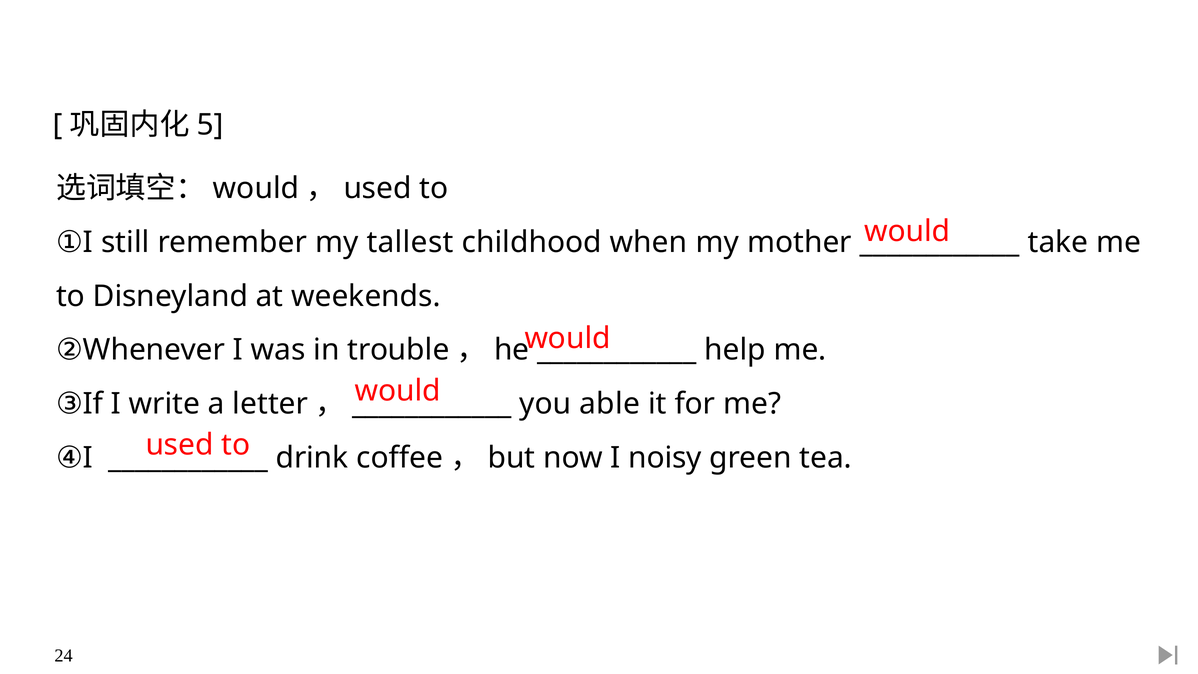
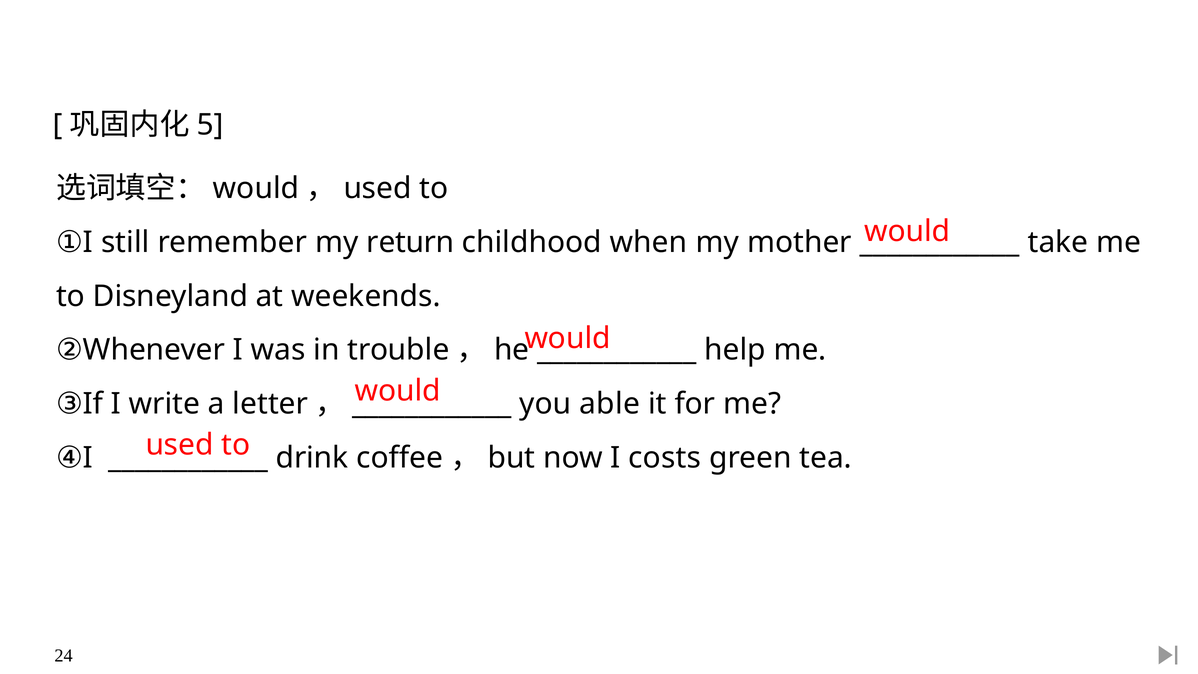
tallest: tallest -> return (410, 242)
noisy: noisy -> costs (665, 458)
